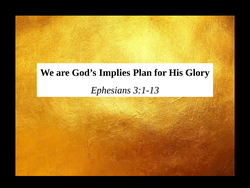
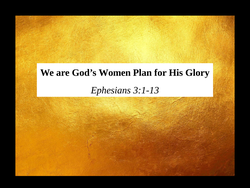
Implies: Implies -> Women (115, 73)
